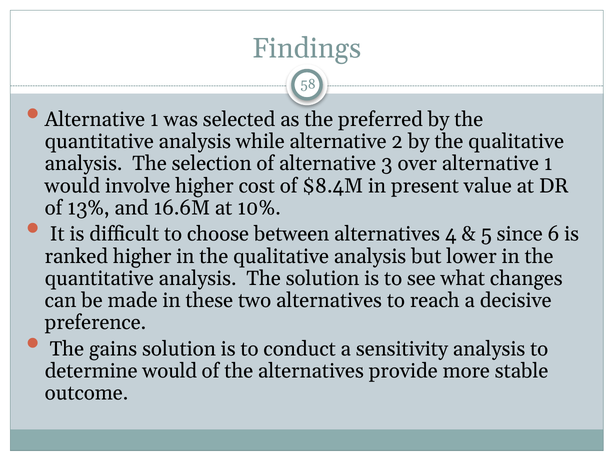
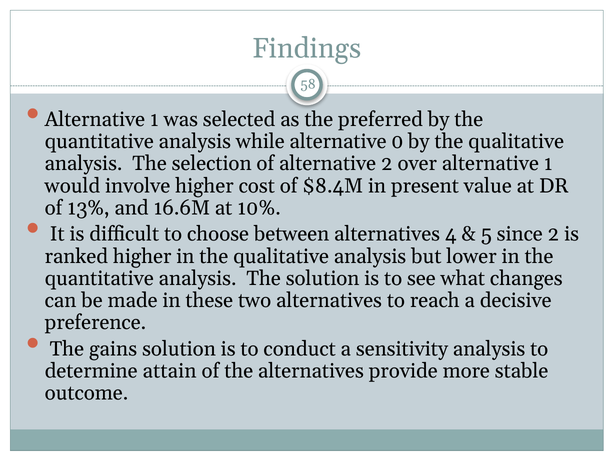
2: 2 -> 0 (397, 141)
alternative 3: 3 -> 2 (387, 163)
since 6: 6 -> 2 (553, 234)
determine would: would -> attain (170, 371)
